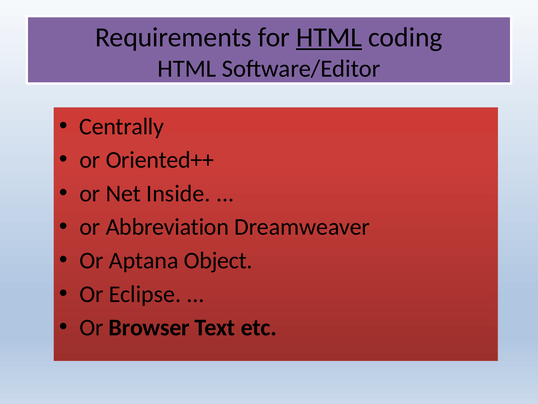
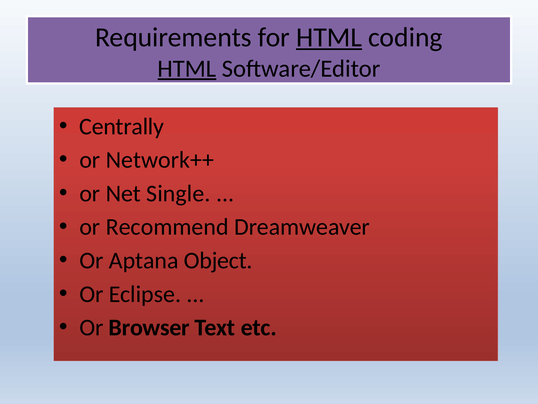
HTML underline: none -> present (187, 69)
Oriented++: Oriented++ -> Network++ (160, 160)
Inside: Inside -> Single (178, 193)
Abbreviation: Abbreviation -> Recommend (167, 227)
